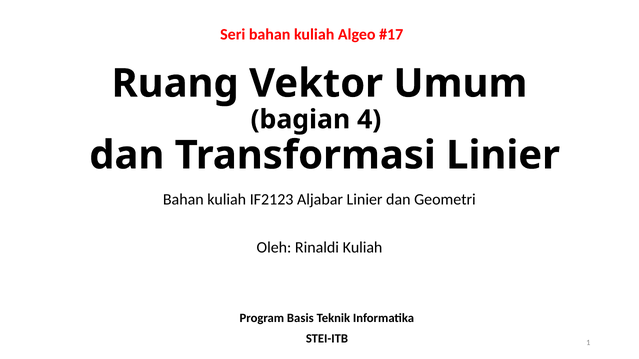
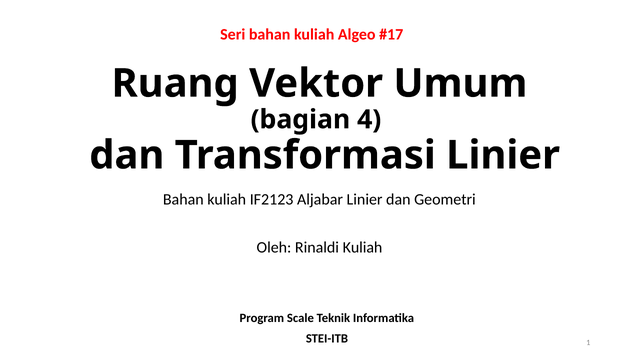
Basis: Basis -> Scale (300, 319)
